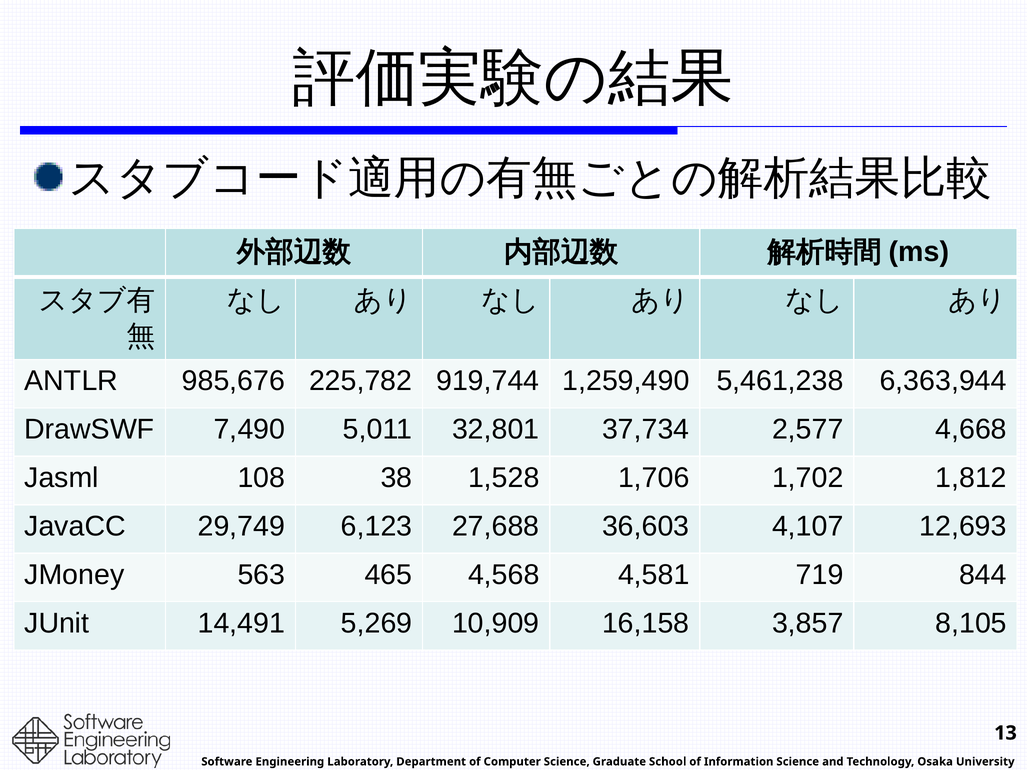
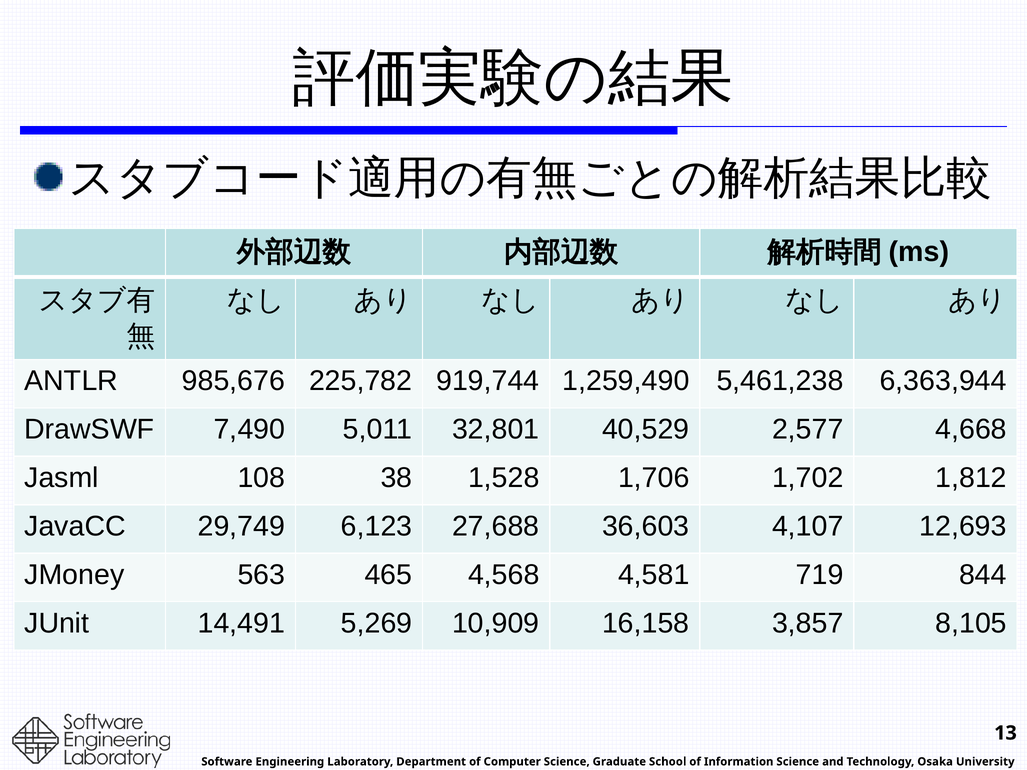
37,734: 37,734 -> 40,529 (646, 430)
